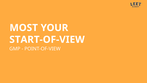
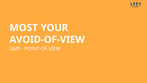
START-OF-VIEW: START-OF-VIEW -> AVOID-OF-VIEW (47, 39)
